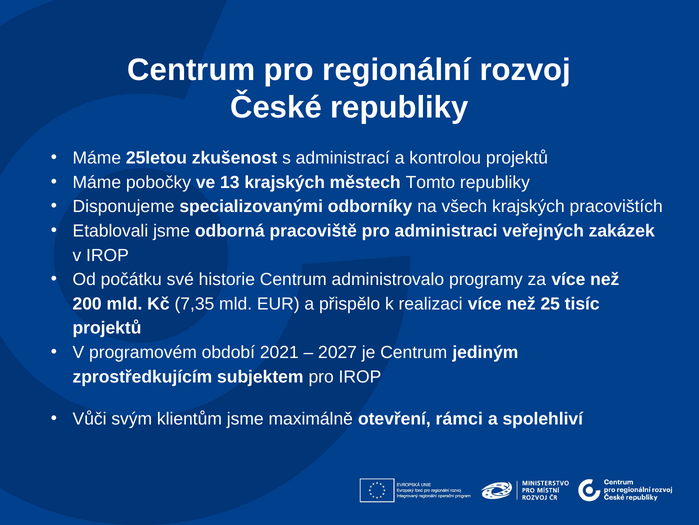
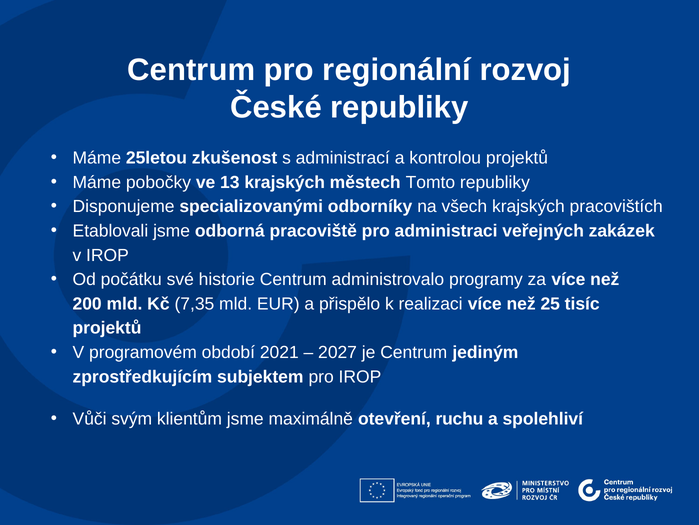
rámci: rámci -> ruchu (459, 418)
